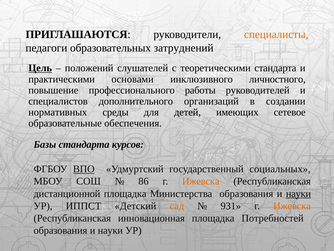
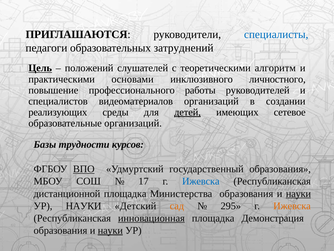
специалисты colour: orange -> blue (276, 34)
теоретическими стандарта: стандарта -> алгоритм (275, 68)
дополнительного: дополнительного -> видеоматериалов (136, 101)
нормативных: нормативных -> реализующих (58, 112)
детей underline: none -> present (188, 112)
образовательные обеспечения: обеспечения -> организаций (133, 123)
Базы стандарта: стандарта -> трудности (84, 144)
государственный социальных: социальных -> образования (280, 169)
86: 86 -> 17 (144, 181)
Ижевска colour: orange -> blue (201, 181)
УР ИППСТ: ИППСТ -> НАУКИ (84, 205)
931: 931 -> 295 (231, 205)
инновационная underline: none -> present (151, 218)
Потребностей: Потребностей -> Демонстрация (273, 218)
науки underline: none -> present (110, 230)
